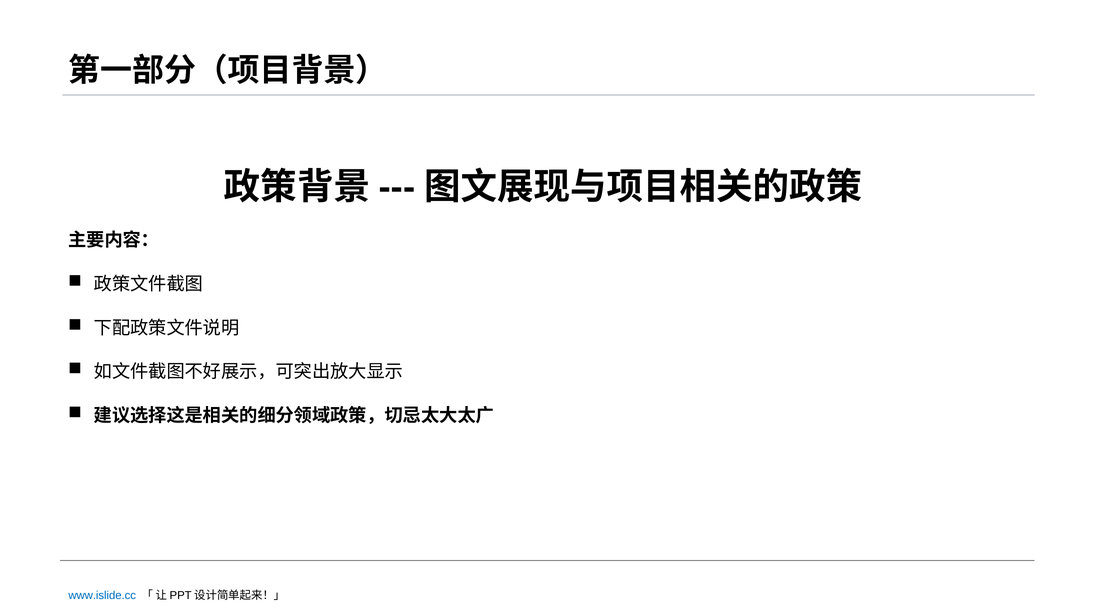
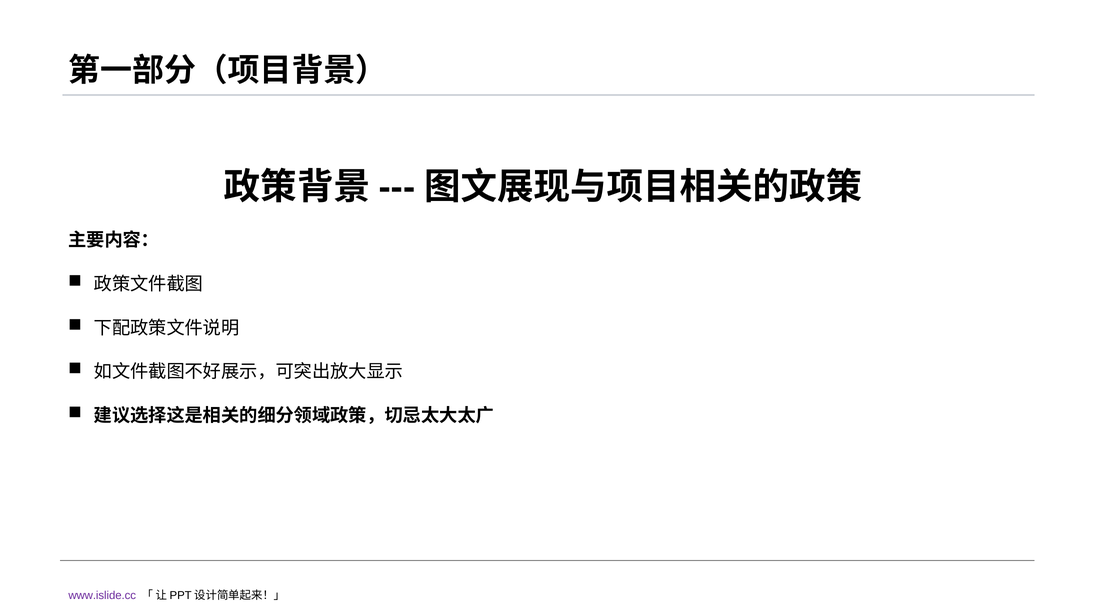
www.islide.cc colour: blue -> purple (102, 595)
